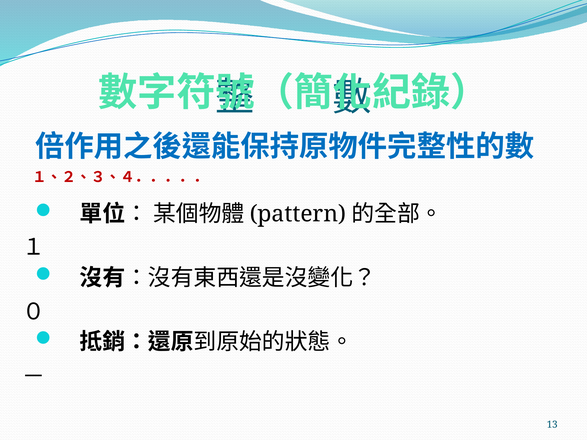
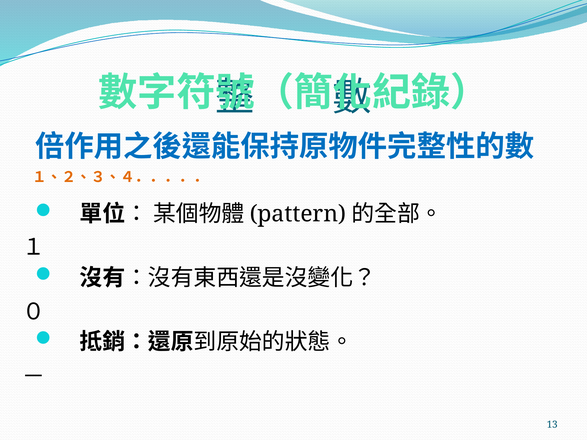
１、２、３、４．．．．． colour: red -> orange (120, 177)
